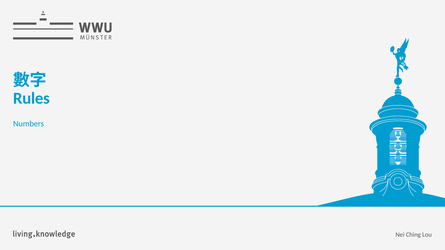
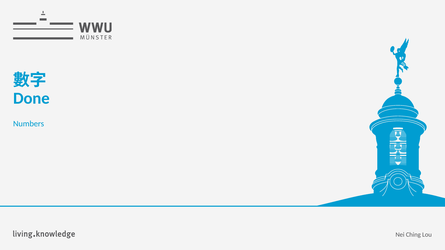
Rules: Rules -> Done (31, 98)
